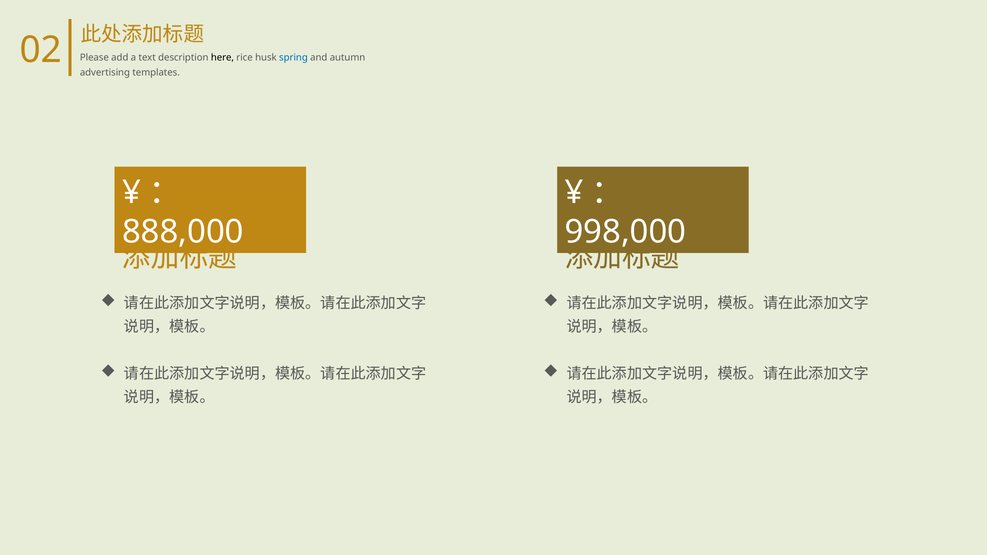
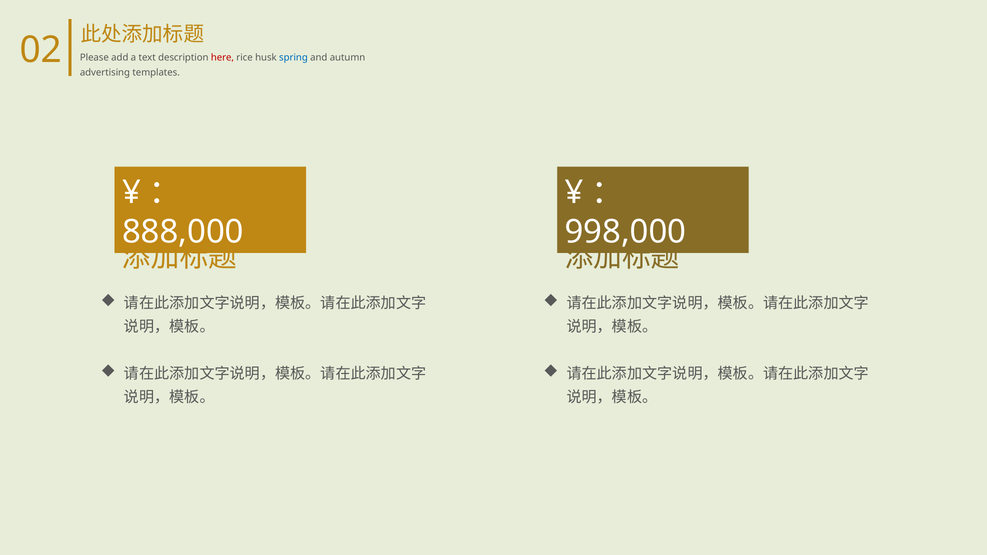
here colour: black -> red (222, 58)
